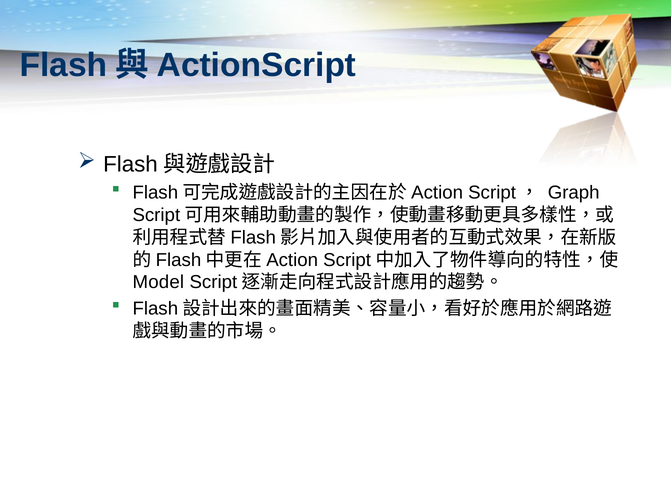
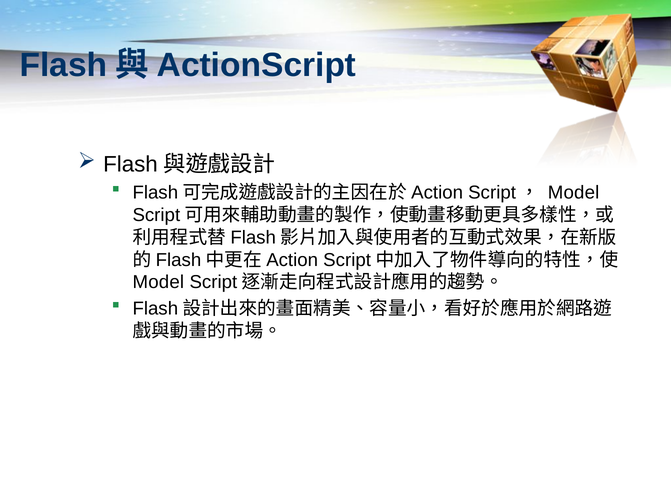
Script， Graph: Graph -> Model (574, 192)
